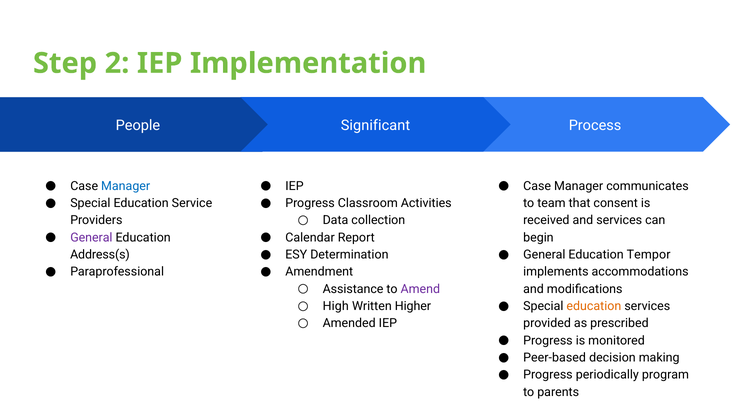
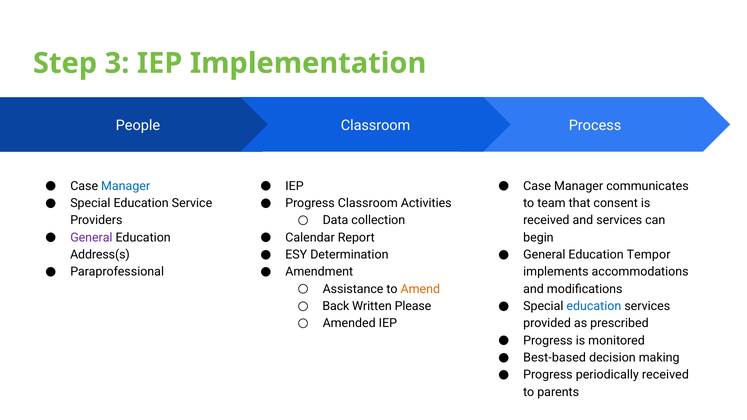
2: 2 -> 3 (117, 63)
Significant: Significant -> Classroom (376, 125)
Amend colour: purple -> orange (420, 289)
High: High -> Back (336, 306)
Higher: Higher -> Please (413, 306)
education colour: orange -> blue (594, 306)
Peer-based: Peer-based -> Best-based (555, 358)
periodically program: program -> received (665, 375)
